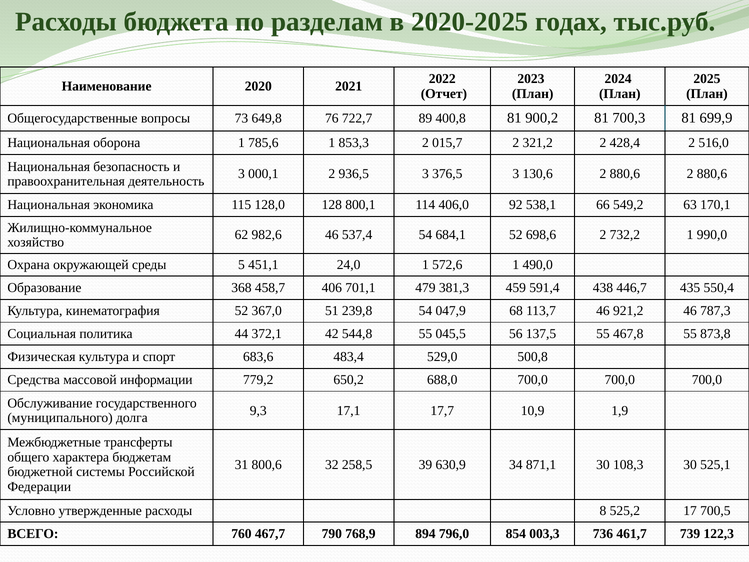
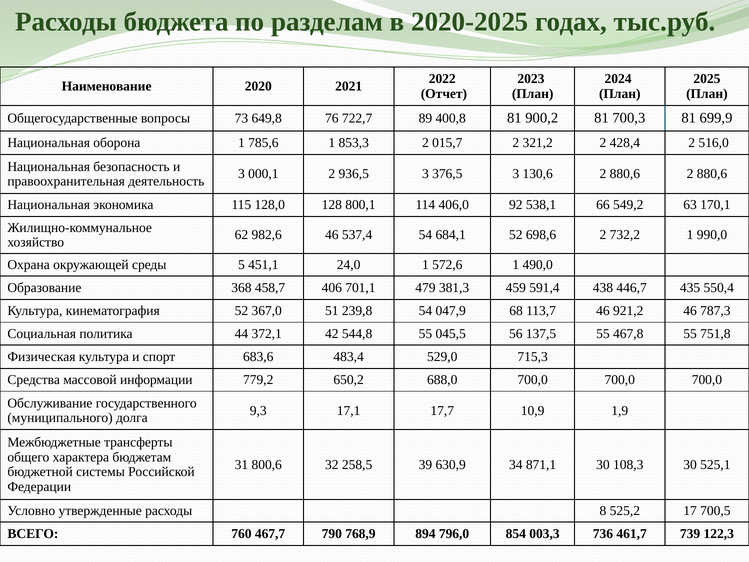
873,8: 873,8 -> 751,8 (715, 334)
500,8: 500,8 -> 715,3 (533, 357)
